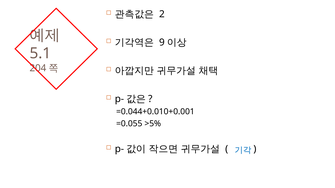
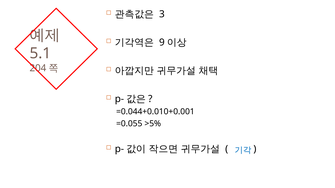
2: 2 -> 3 (162, 14)
